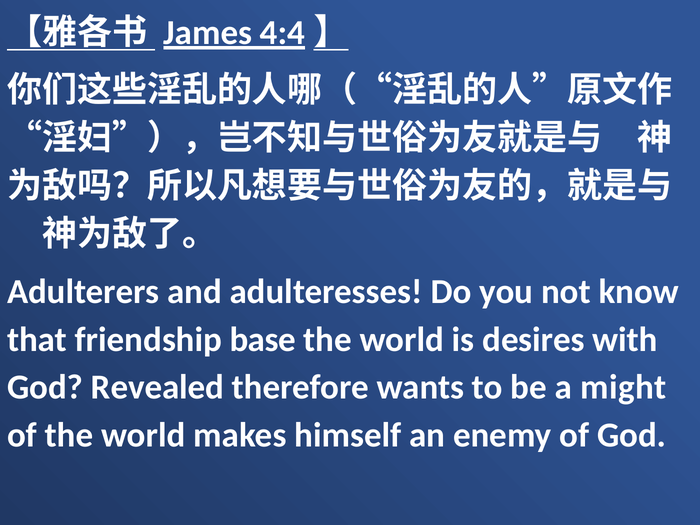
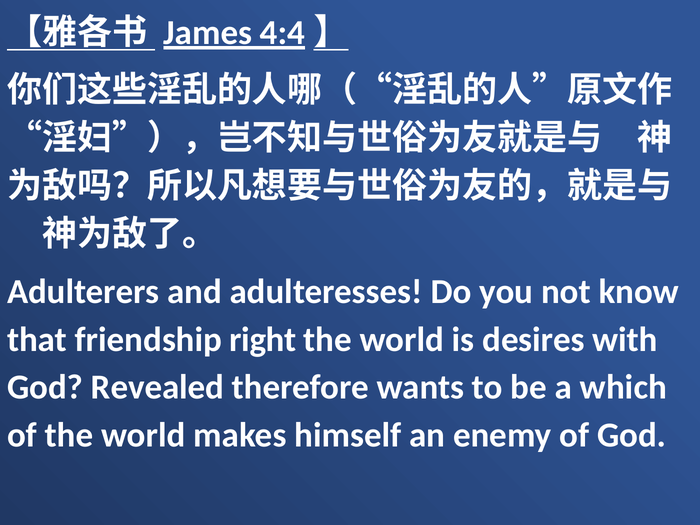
base: base -> right (263, 339)
might: might -> which (623, 387)
